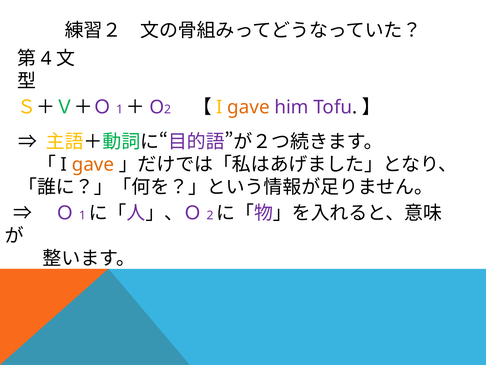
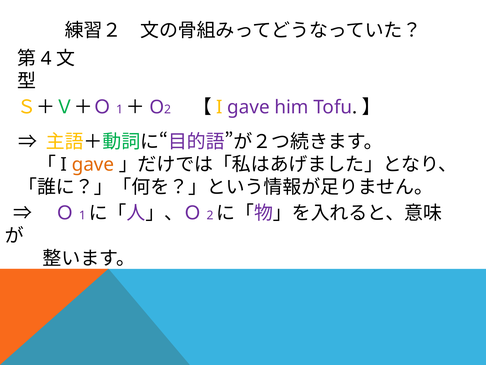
gave colour: orange -> purple (248, 107)
